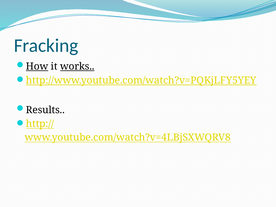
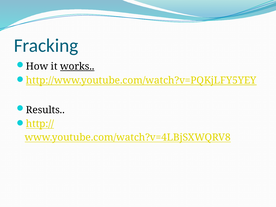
How underline: present -> none (37, 66)
